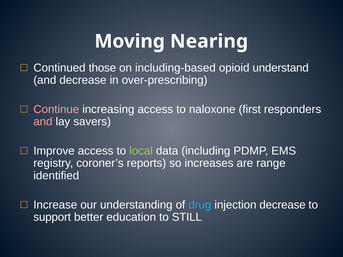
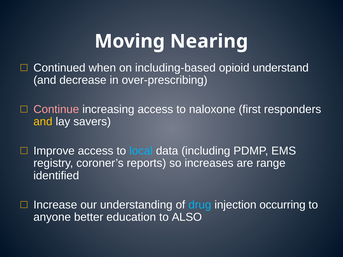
those: those -> when (102, 68)
and colour: pink -> yellow (43, 122)
local colour: light green -> light blue (141, 151)
injection decrease: decrease -> occurring (283, 205)
support: support -> anyone (52, 217)
STILL: STILL -> ALSO (187, 217)
